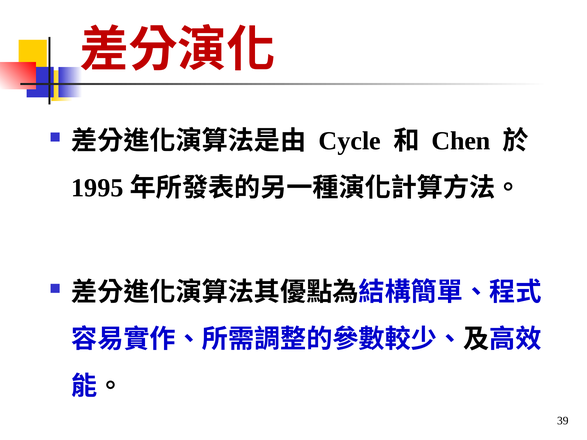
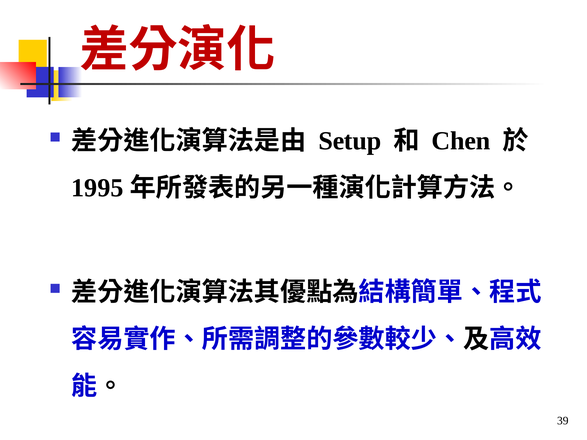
Cycle: Cycle -> Setup (350, 141)
